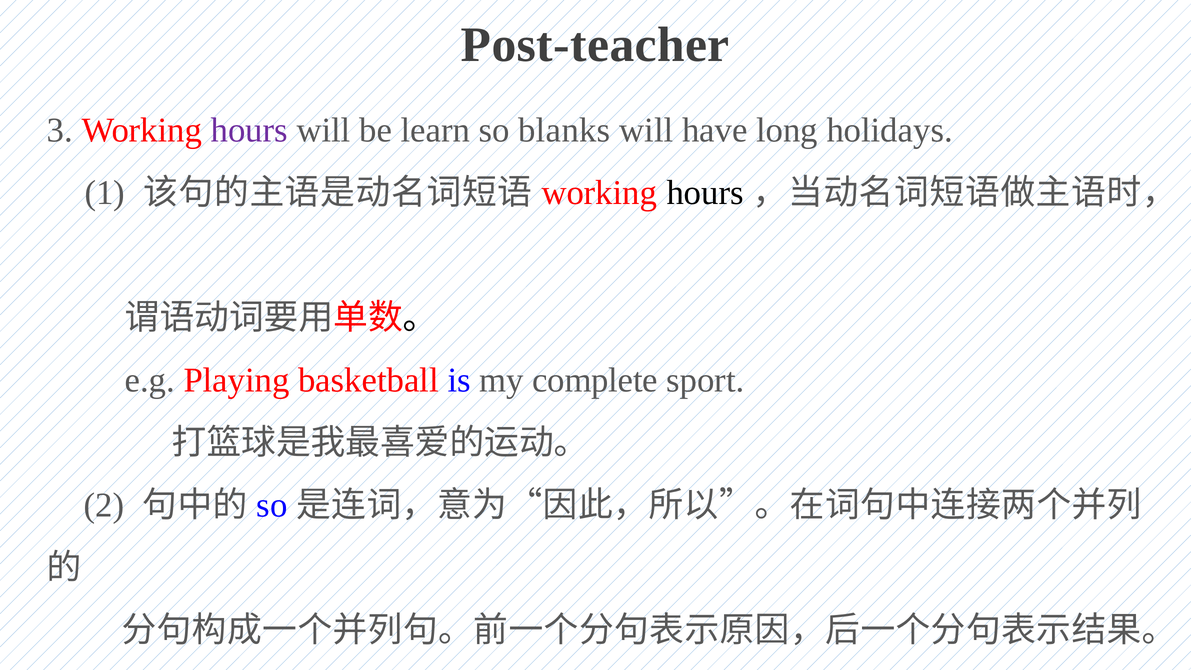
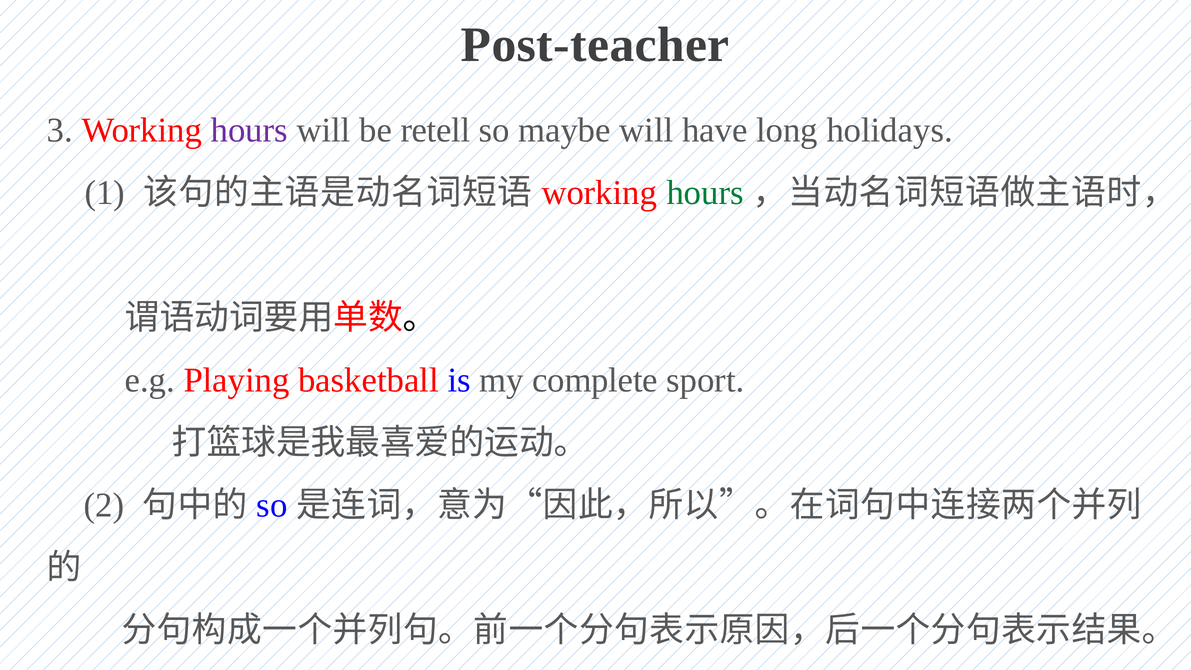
learn: learn -> retell (435, 130)
blanks: blanks -> maybe (565, 130)
hours colour: black -> green (705, 193)
